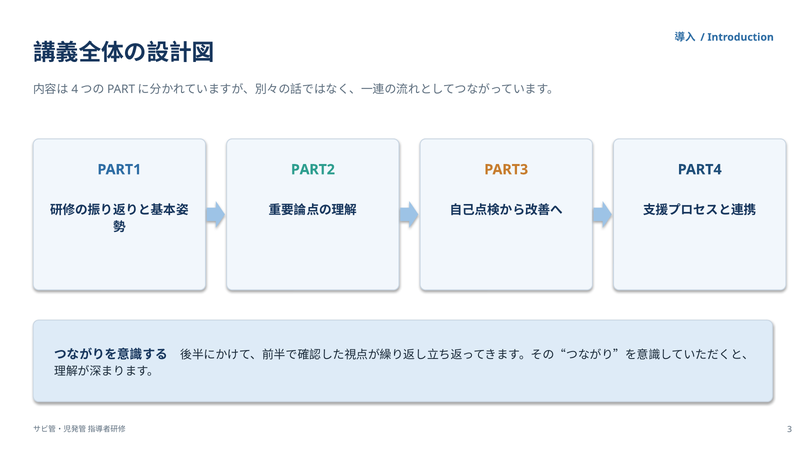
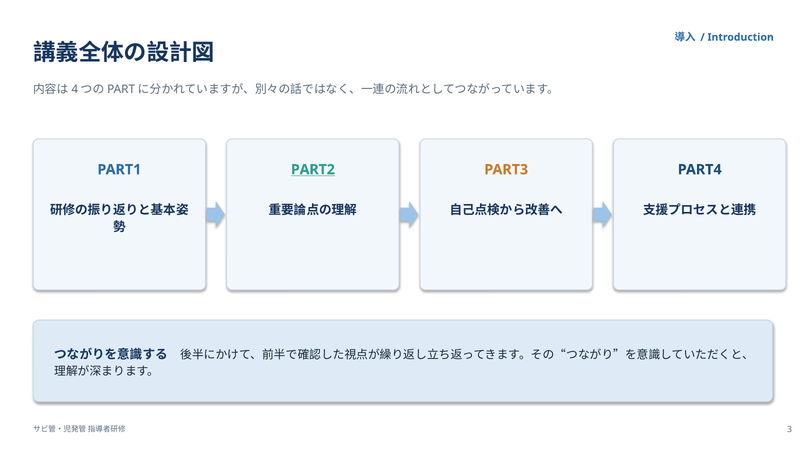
PART2 underline: none -> present (313, 170)
